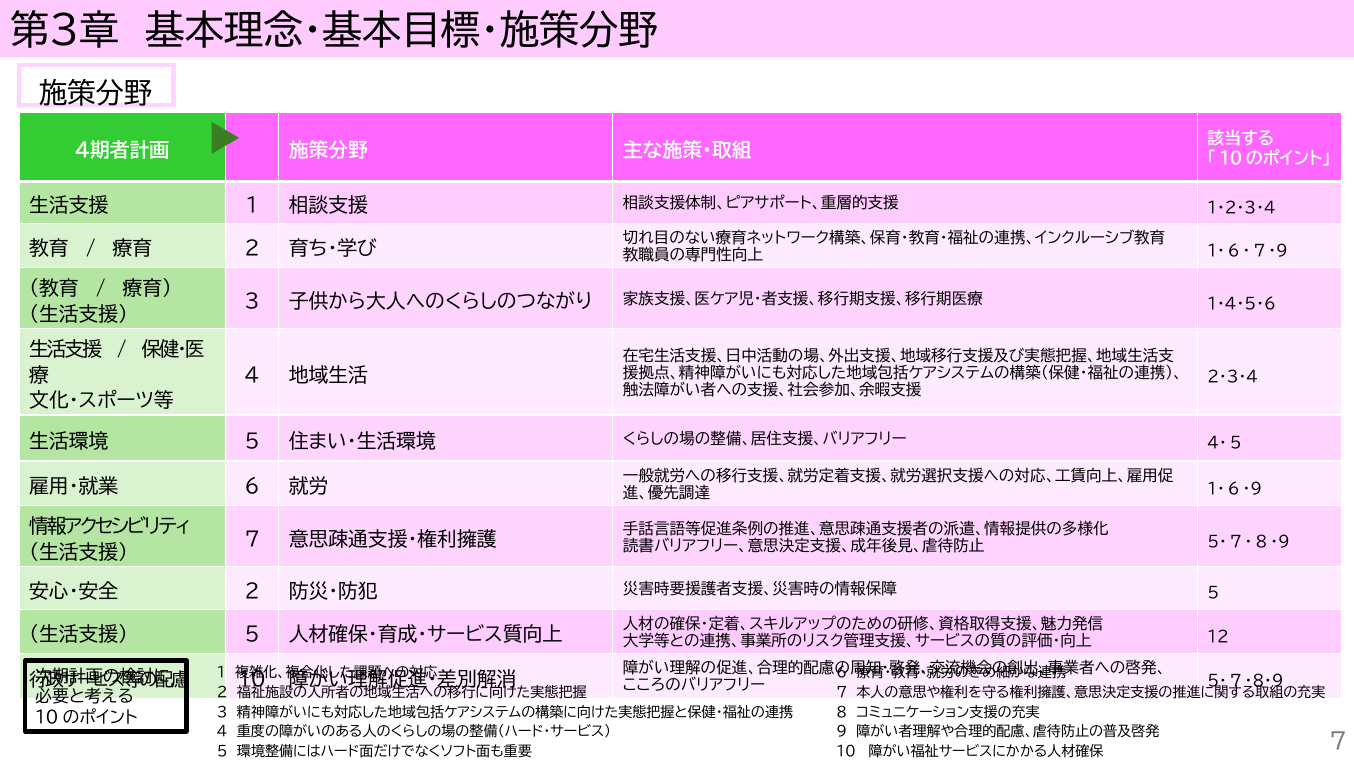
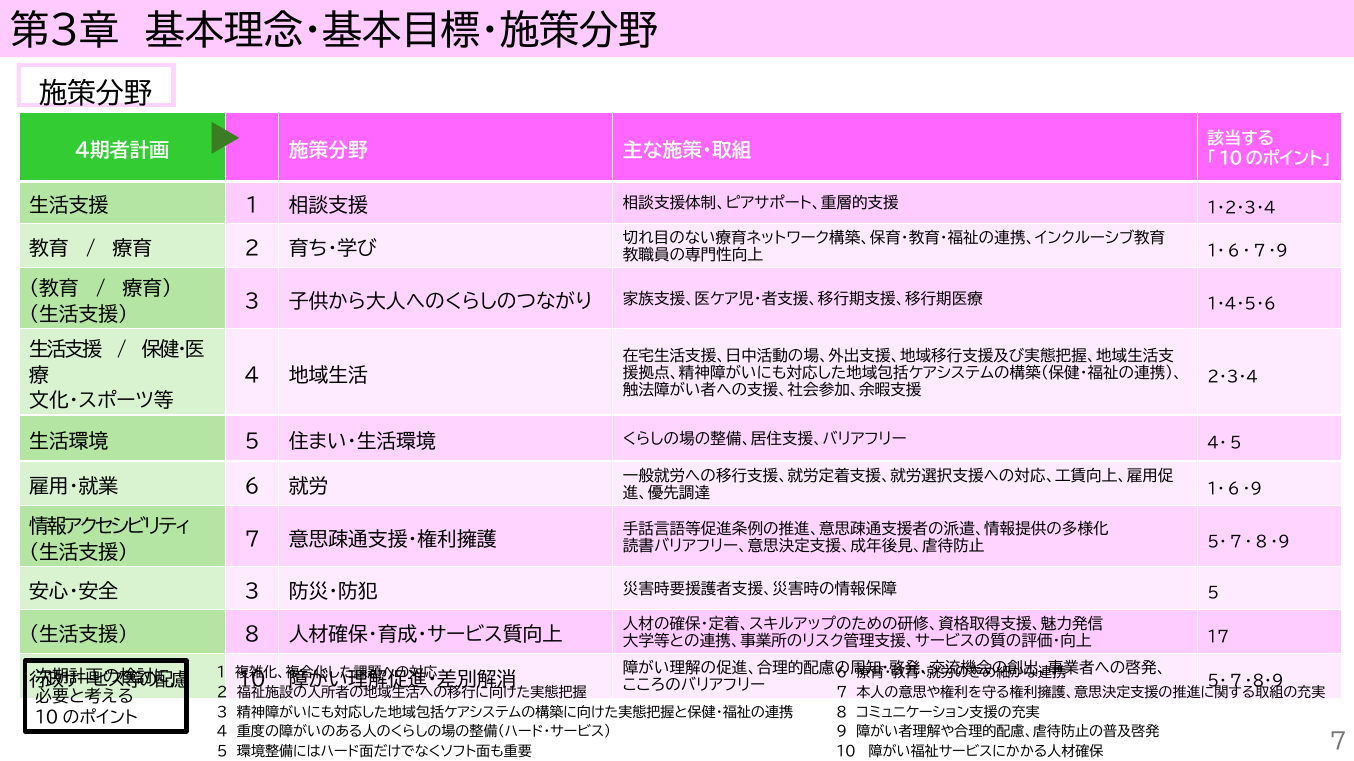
2: 2 -> 3 (252, 592)
5: 5 -> 8 (252, 636)
12: 12 -> 17 (1218, 638)
